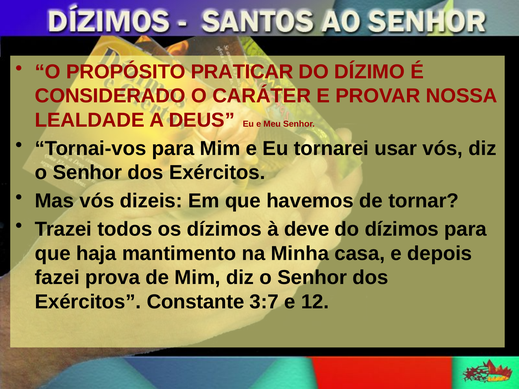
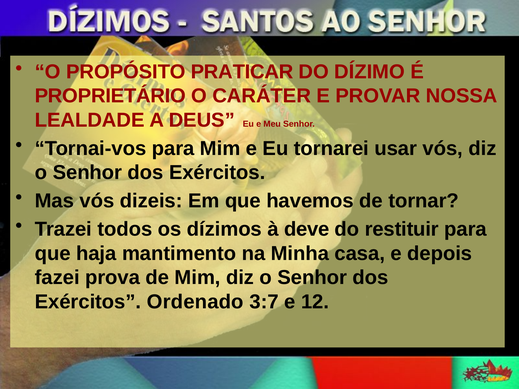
CONSIDERADO: CONSIDERADO -> PROPRIETÁRIO (110, 96)
do dízimos: dízimos -> restituir (402, 229)
Constante: Constante -> Ordenado (195, 302)
